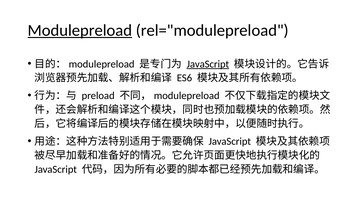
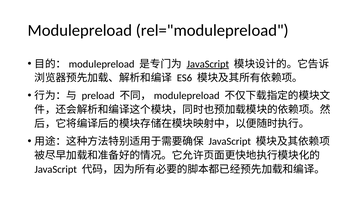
Modulepreload underline: present -> none (80, 30)
